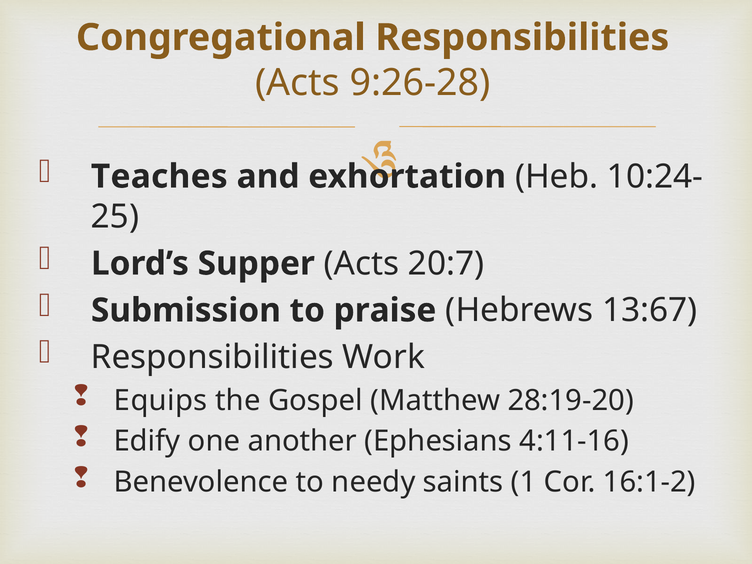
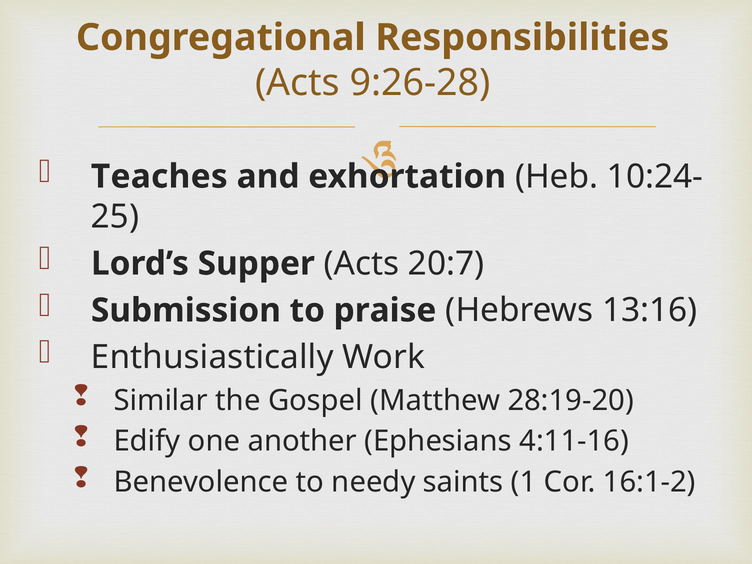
13:67: 13:67 -> 13:16 (650, 310)
Responsibilities: Responsibilities -> Enthusiastically (212, 357)
Equips: Equips -> Similar (161, 400)
